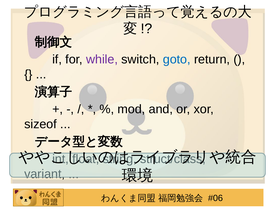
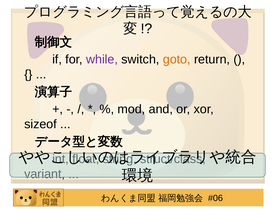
goto colour: blue -> orange (177, 59)
